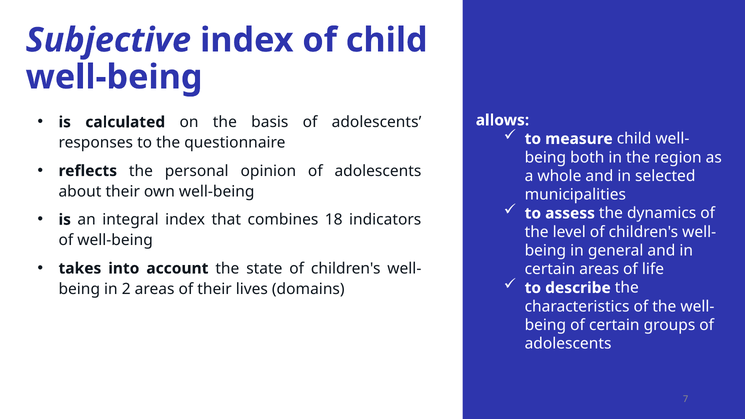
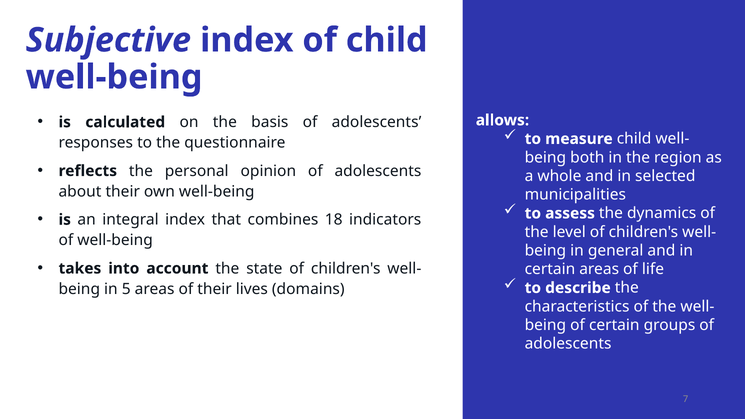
2: 2 -> 5 (126, 289)
